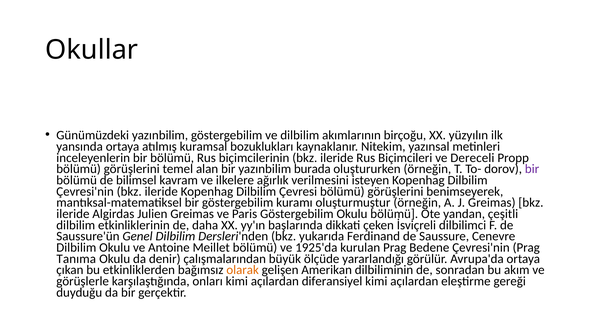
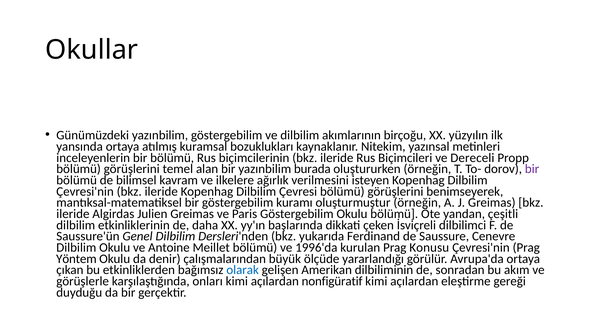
1925'da: 1925'da -> 1996'da (316, 247)
Bedene: Bedene -> Konusu (429, 247)
Tanıma: Tanıma -> Yöntem (76, 258)
olarak colour: orange -> blue (243, 270)
diferansiyel: diferansiyel -> nonfigüratif (332, 281)
